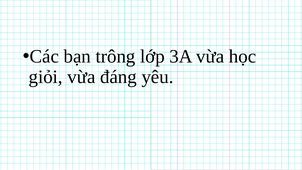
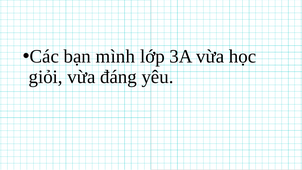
trông: trông -> mình (115, 56)
